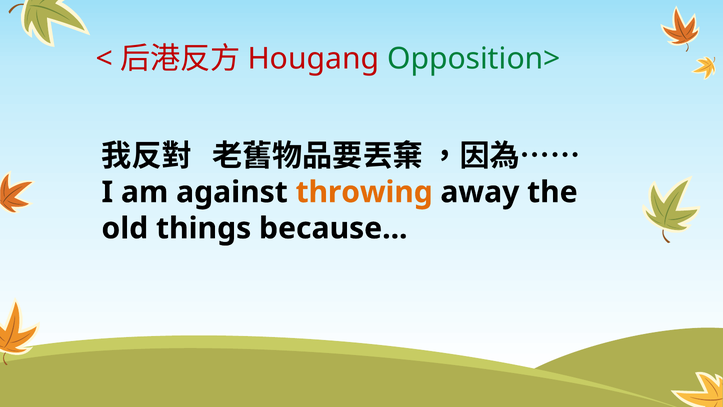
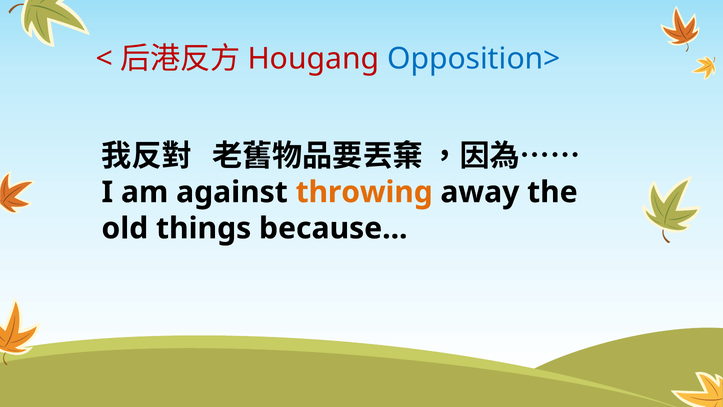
Opposition> colour: green -> blue (474, 59)
